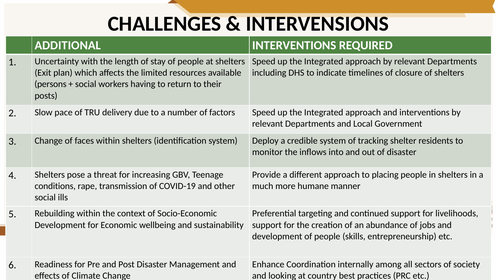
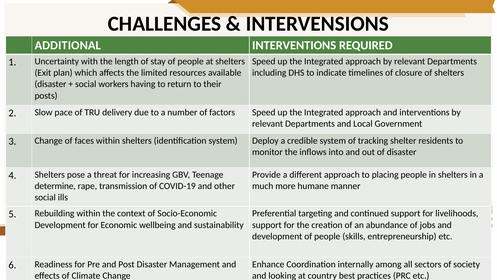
persons: persons -> disaster (50, 84)
conditions: conditions -> determine (55, 186)
